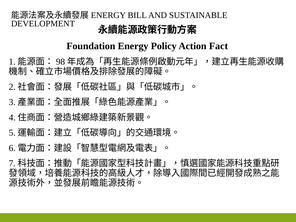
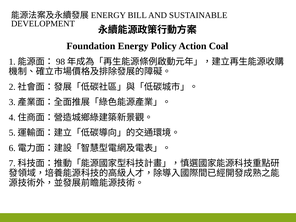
Fact: Fact -> Coal (219, 46)
